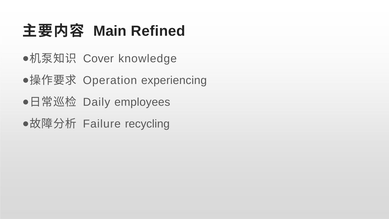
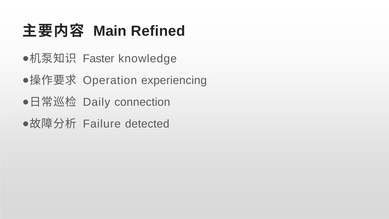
Cover: Cover -> Faster (99, 59)
employees: employees -> connection (142, 102)
recycling: recycling -> detected (147, 124)
